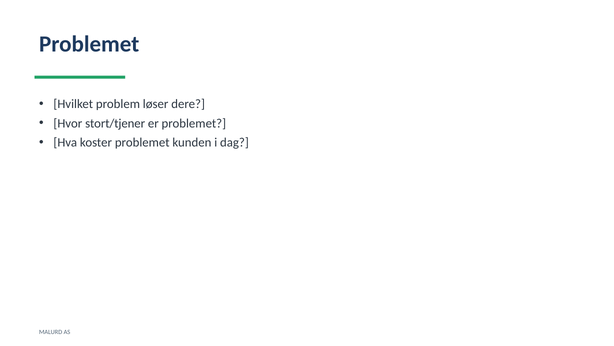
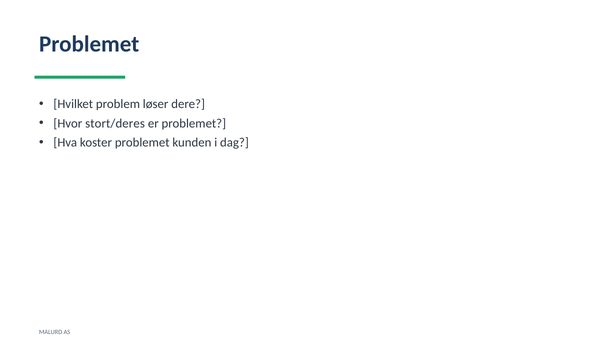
stort/tjener: stort/tjener -> stort/deres (115, 123)
